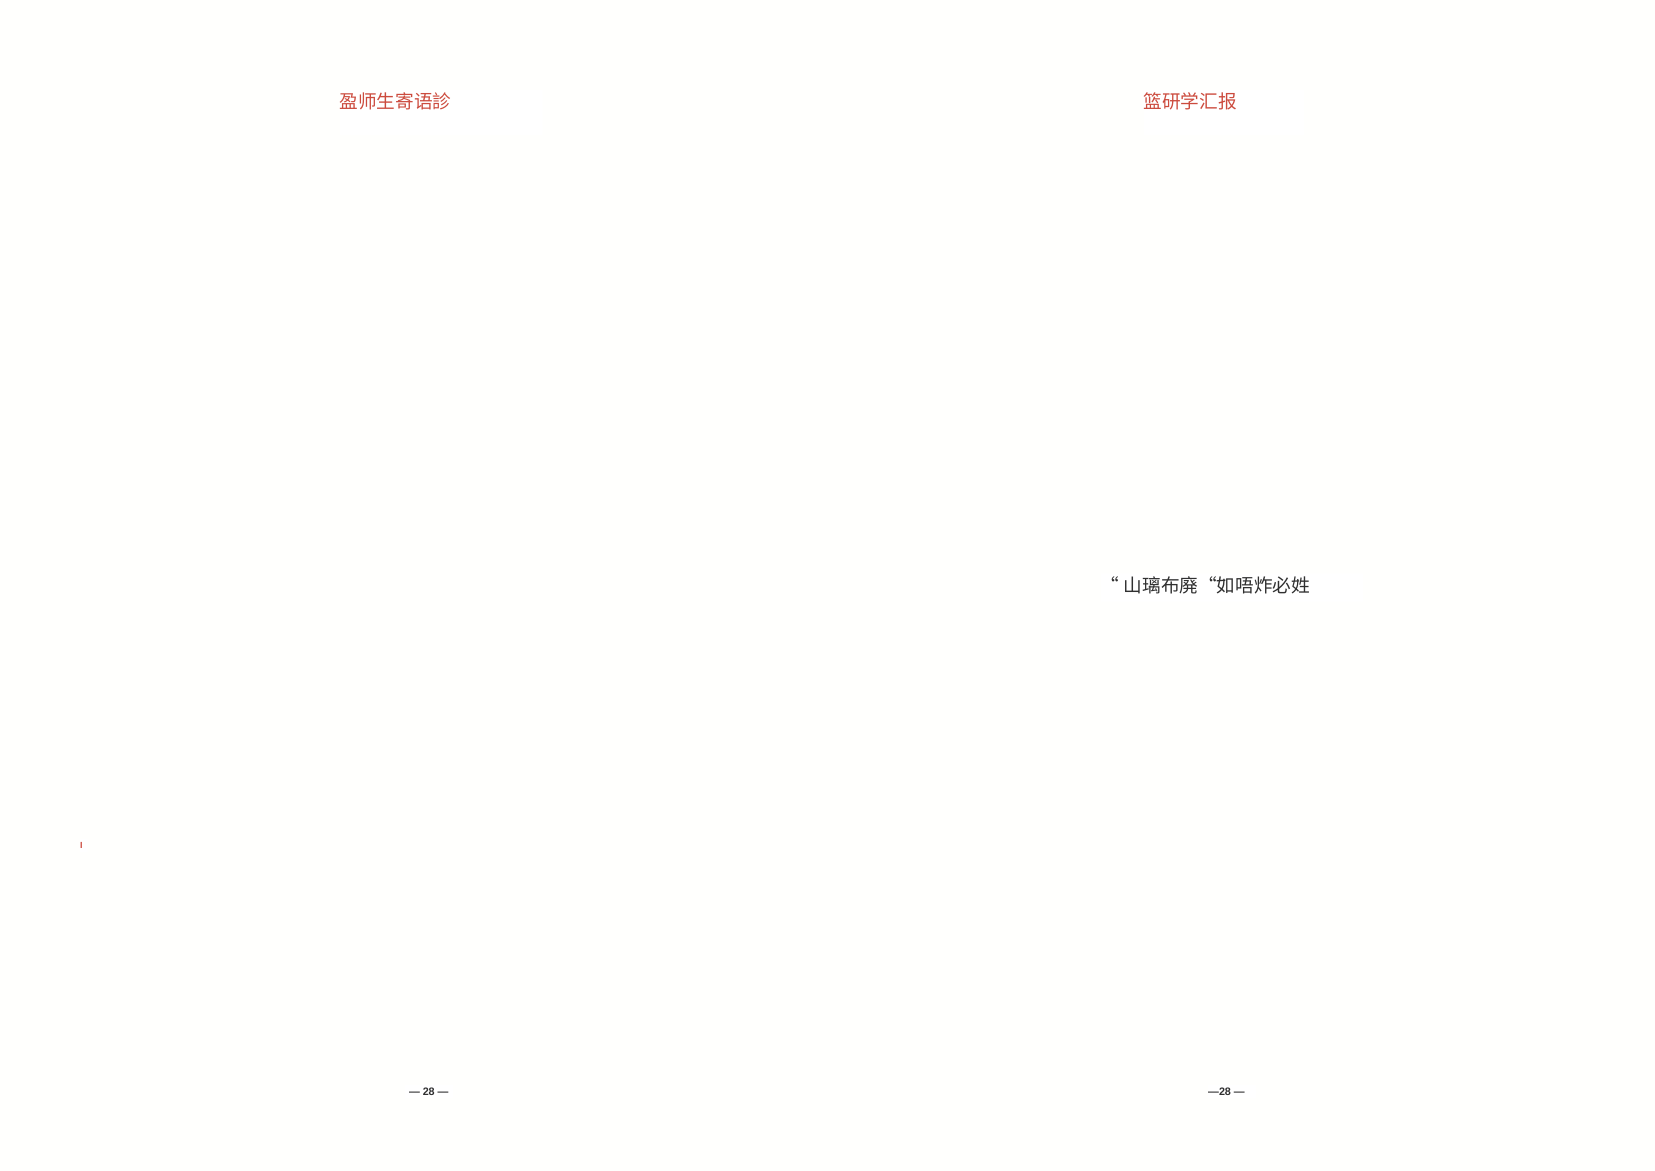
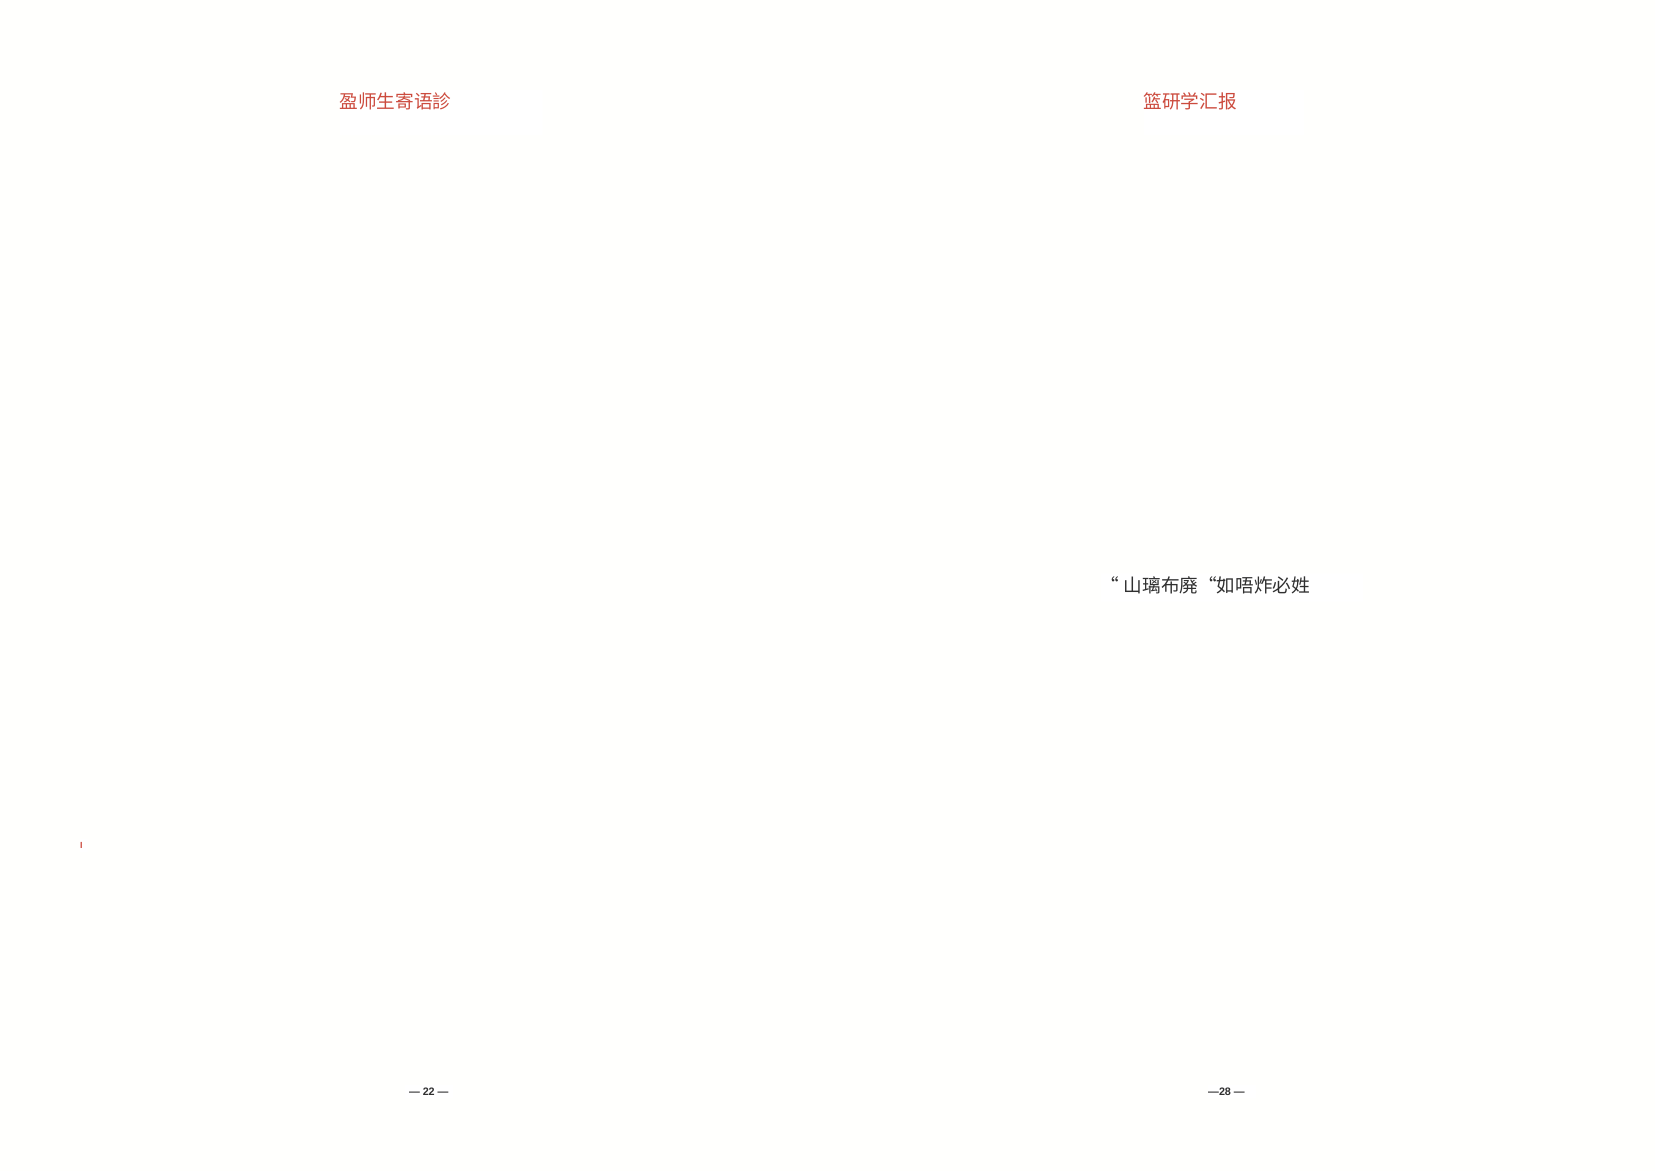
28: 28 -> 22 (429, 1091)
